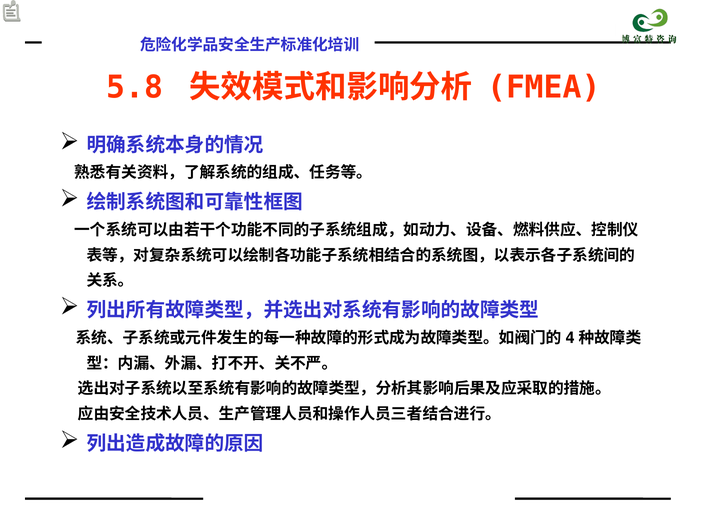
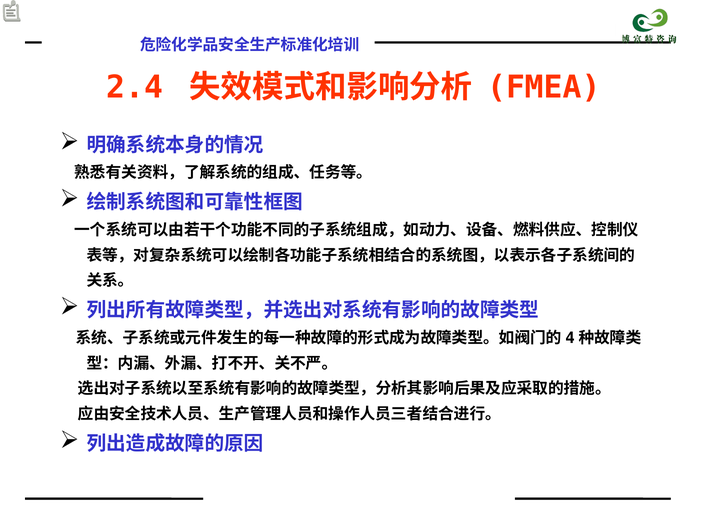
5.8: 5.8 -> 2.4 (135, 88)
